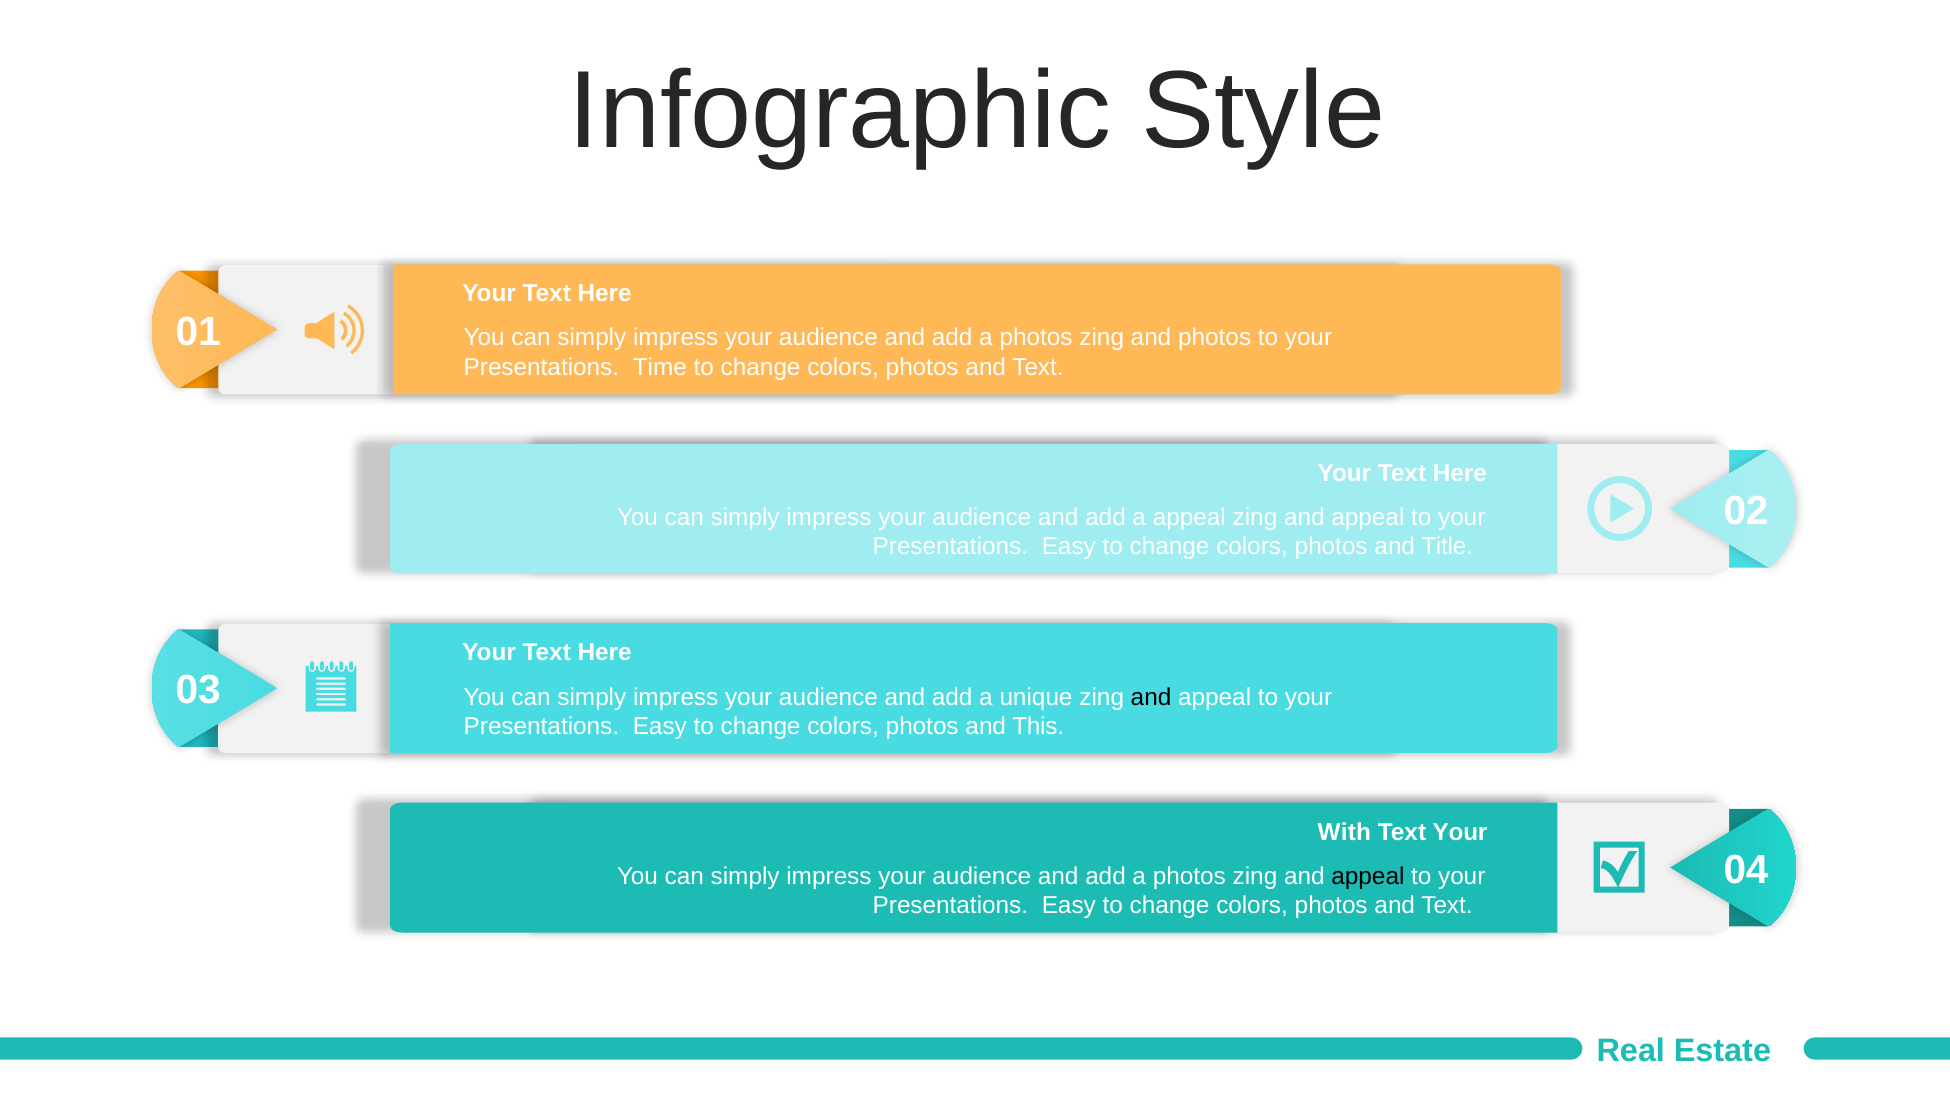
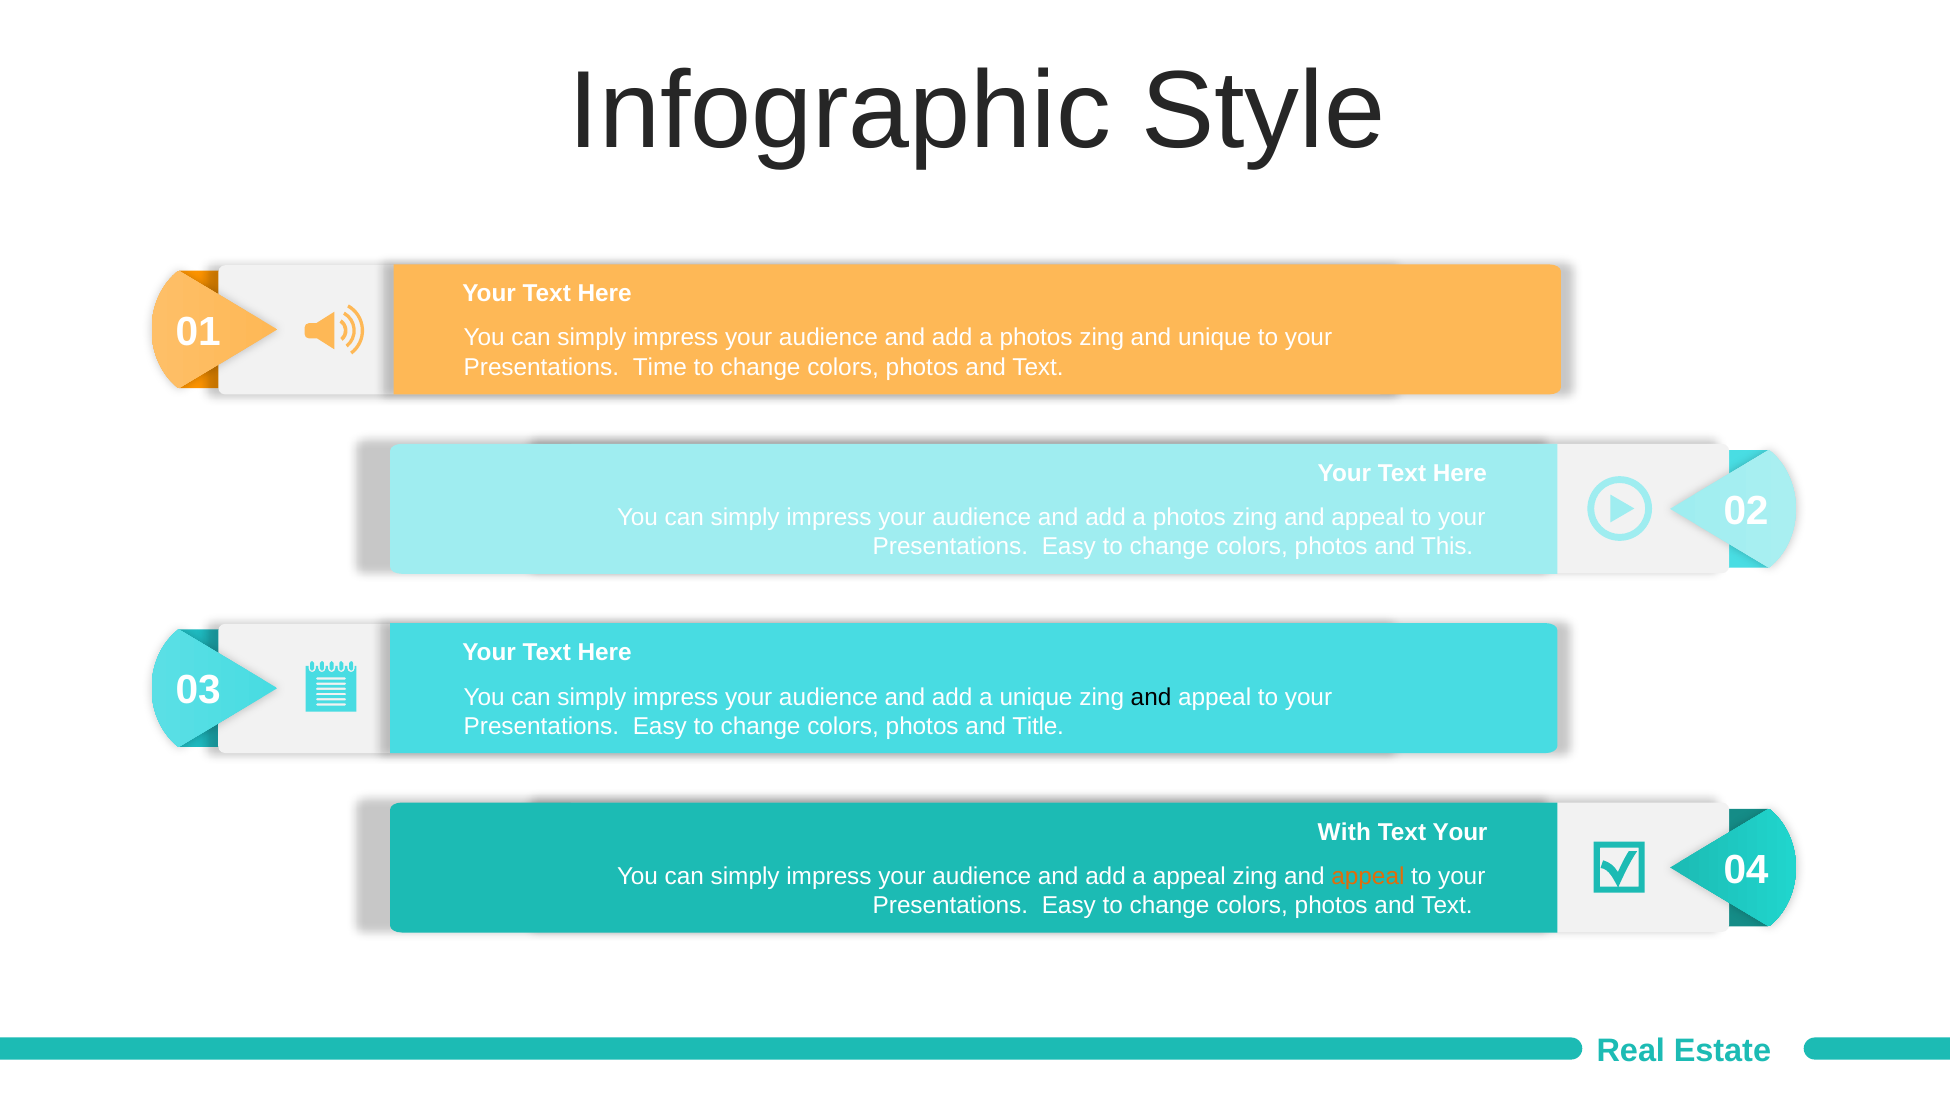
and photos: photos -> unique (1215, 338)
appeal: appeal -> photos (1189, 517)
Title: Title -> This (1447, 547)
This: This -> Title (1038, 726)
photos: photos -> appeal (1189, 876)
appeal colour: black -> orange (1368, 876)
